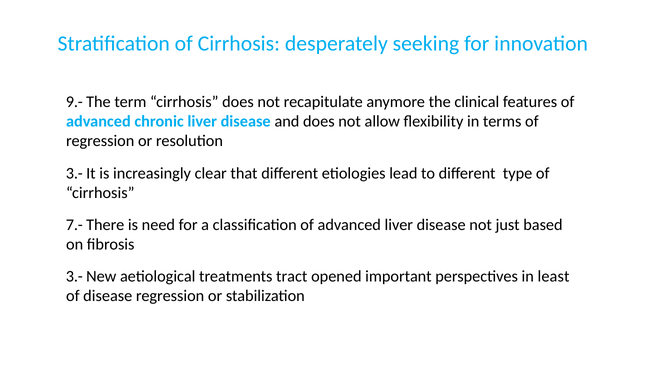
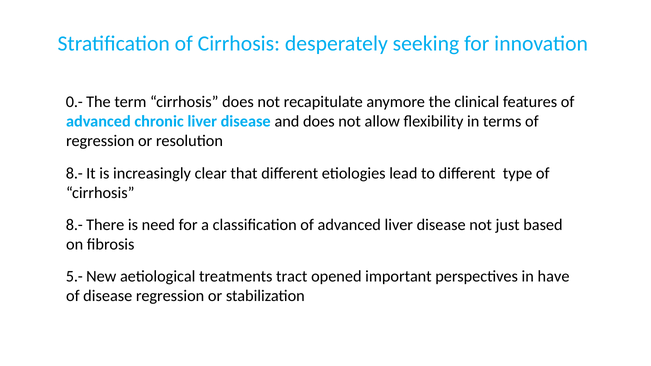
9.-: 9.- -> 0.- (74, 102)
3.-: 3.- -> 8.- (74, 173)
7.-: 7.- -> 8.- (74, 225)
3.-: 3.- -> 5.- (74, 276)
least: least -> have (554, 276)
